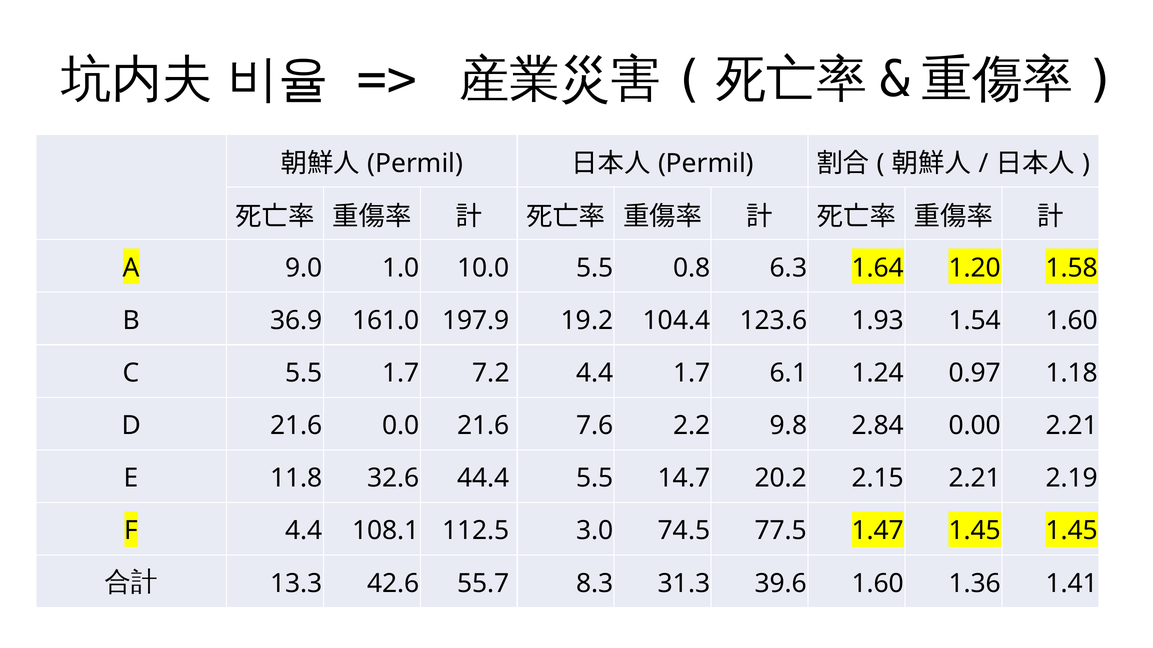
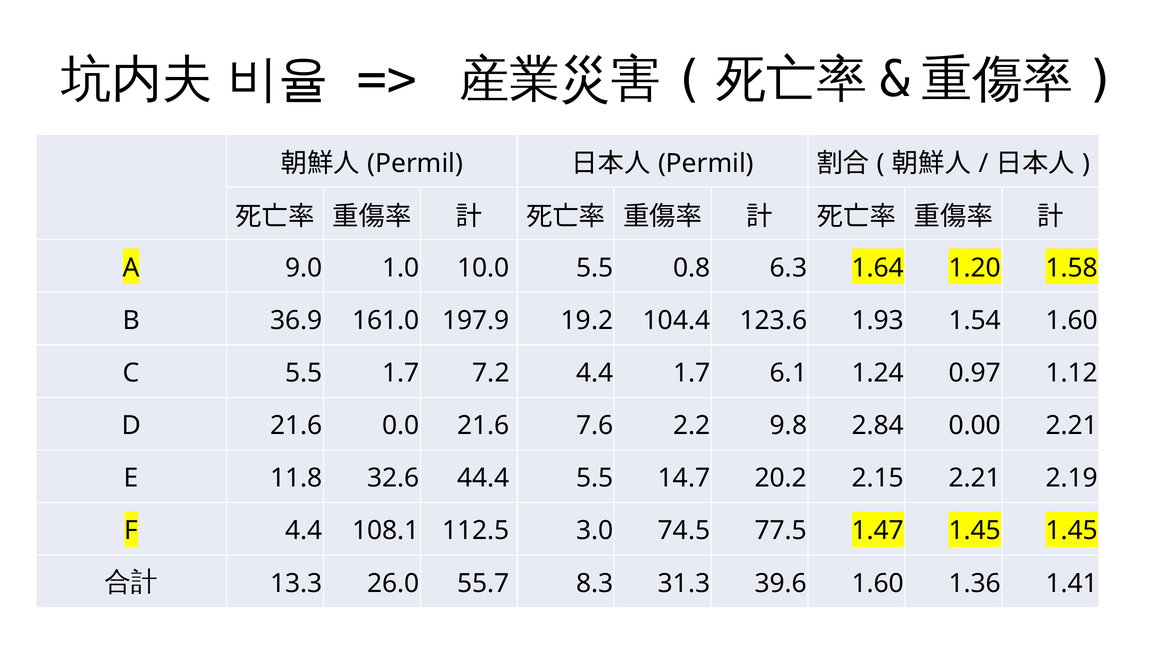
1.18: 1.18 -> 1.12 (1072, 373)
42.6: 42.6 -> 26.0 (393, 584)
